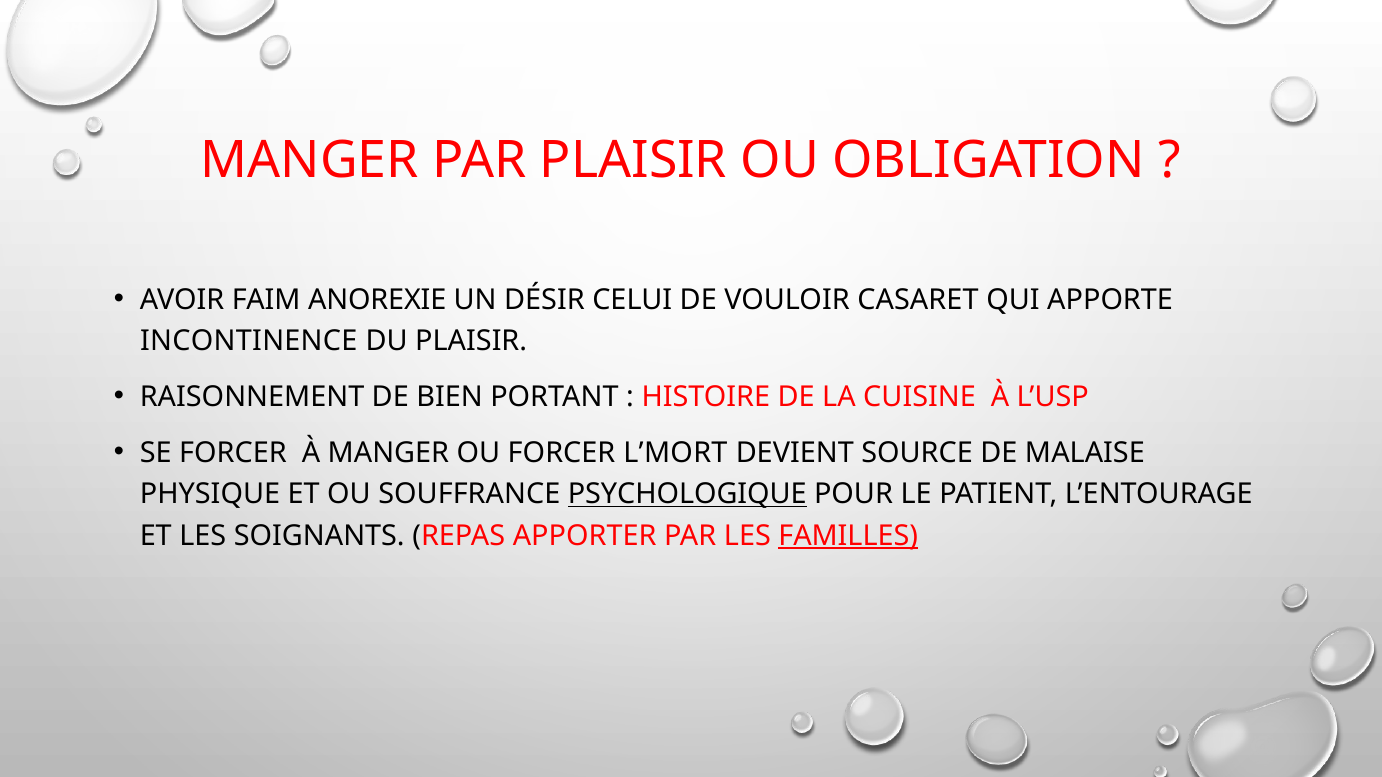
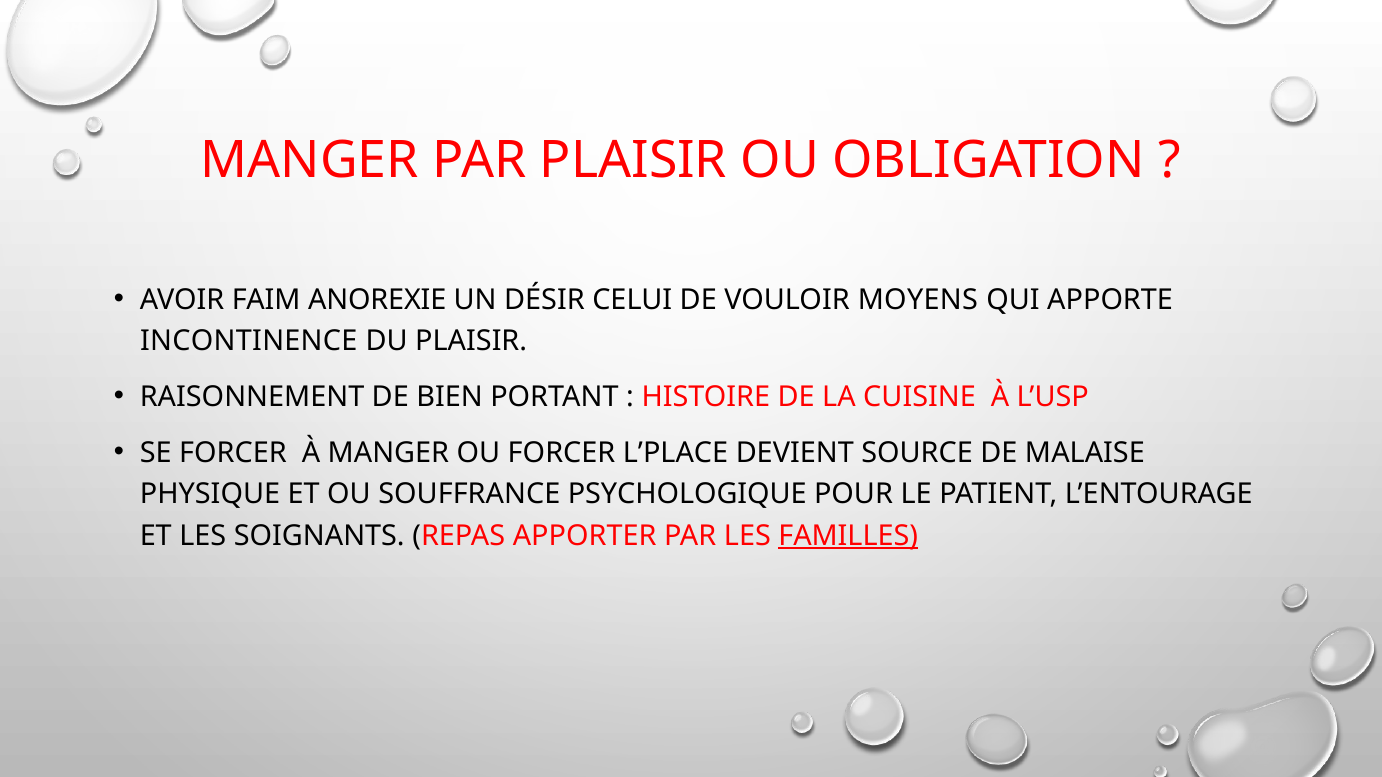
CASARET: CASARET -> MOYENS (918, 300)
L’MORT: L’MORT -> L’PLACE (676, 453)
PSYCHOLOGIQUE underline: present -> none (687, 494)
